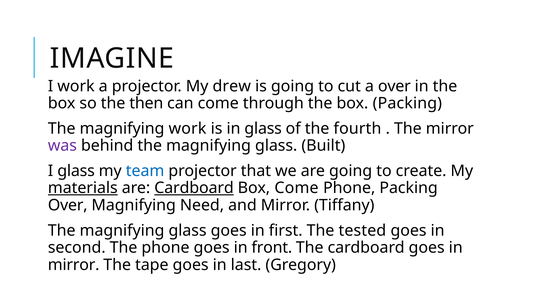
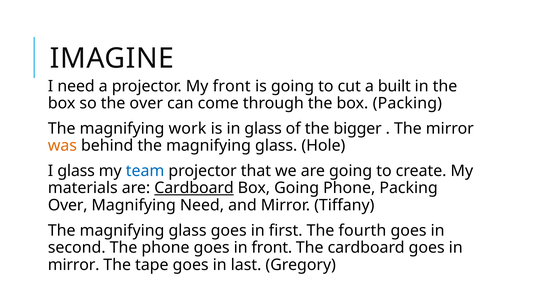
I work: work -> need (76, 86)
My drew: drew -> front (232, 86)
a over: over -> built (394, 86)
the then: then -> over (146, 103)
fourth: fourth -> bigger (358, 129)
was colour: purple -> orange (62, 146)
Built: Built -> Hole (323, 146)
materials underline: present -> none (83, 188)
Box Come: Come -> Going (297, 188)
tested: tested -> fourth (362, 231)
